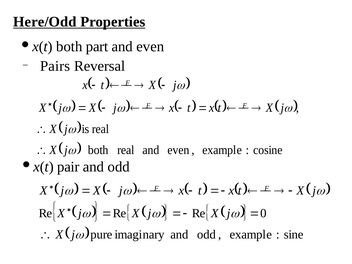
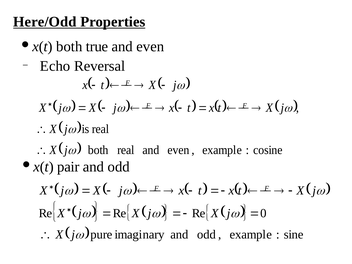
part: part -> true (97, 47)
Pairs: Pairs -> Echo (55, 66)
